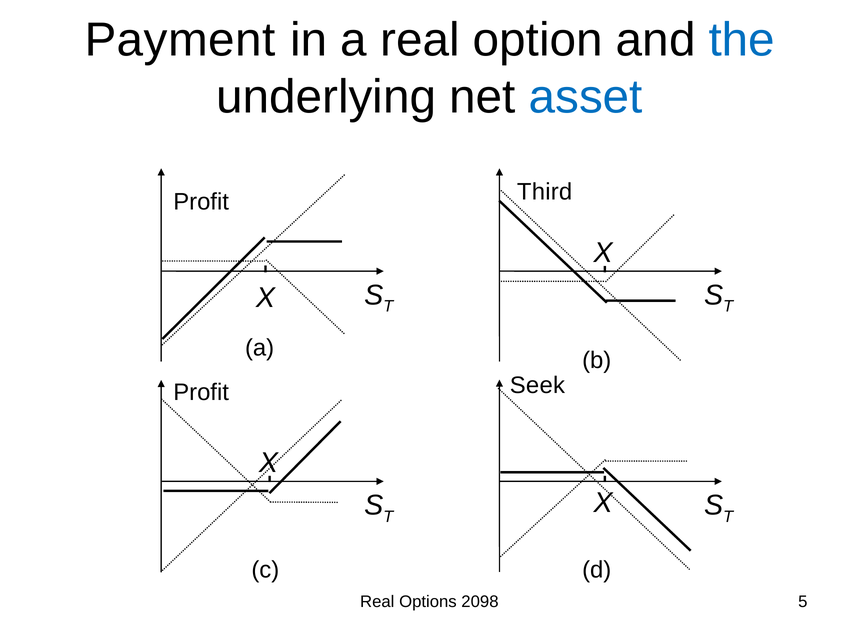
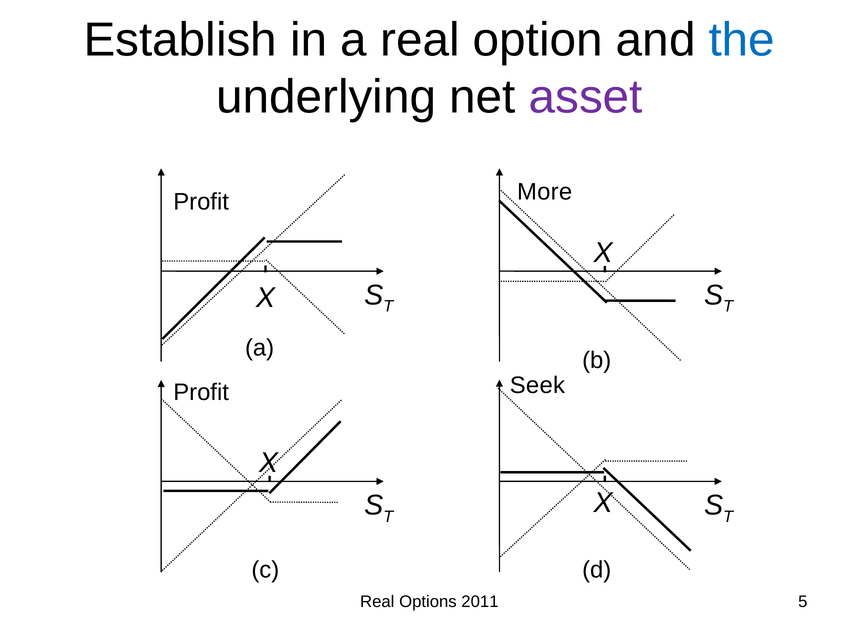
Payment: Payment -> Establish (180, 40)
asset colour: blue -> purple (586, 97)
Third: Third -> More (545, 192)
2098: 2098 -> 2011 (480, 602)
